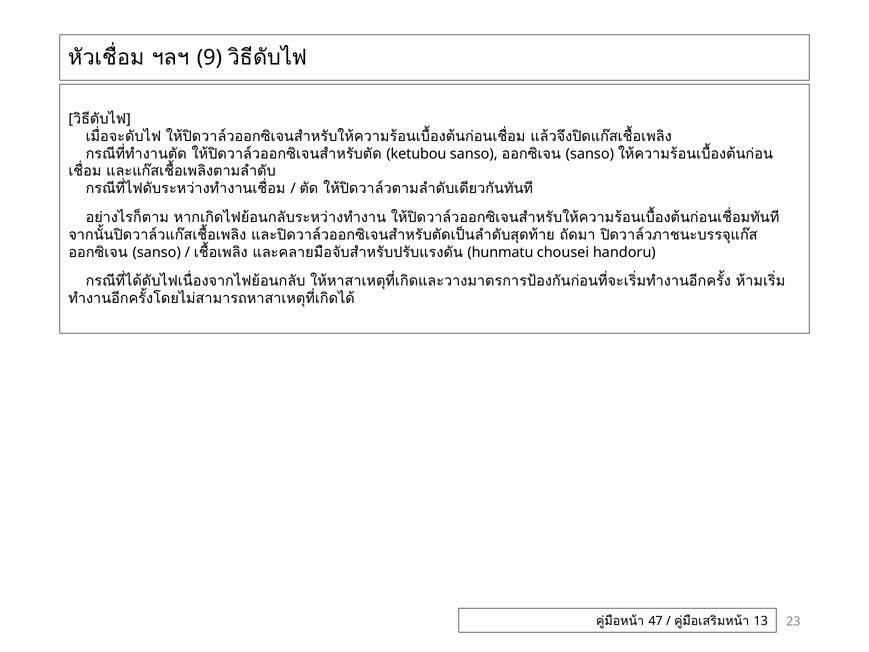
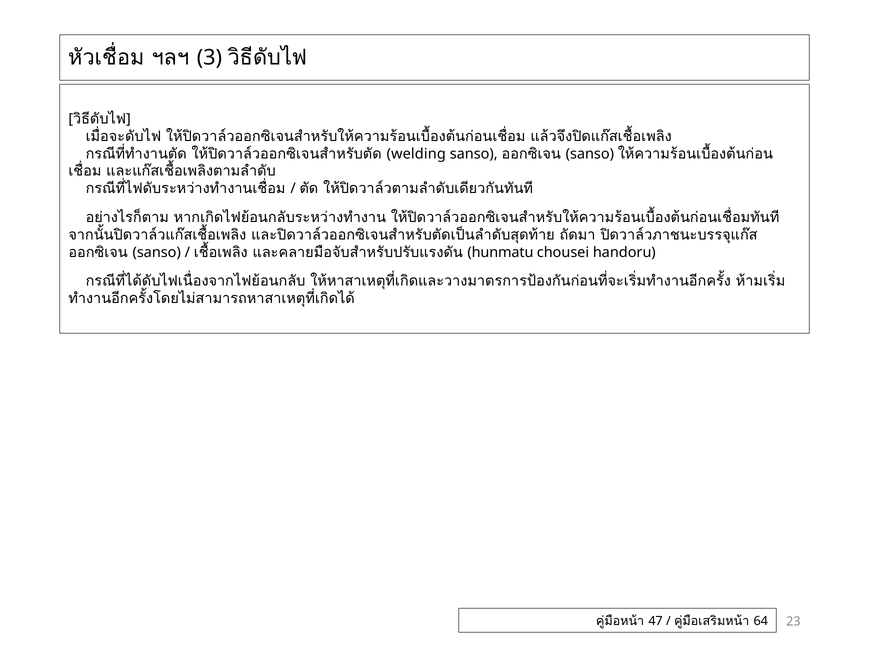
9: 9 -> 3 (209, 57)
ketubou: ketubou -> welding (416, 154)
13: 13 -> 64 (761, 621)
